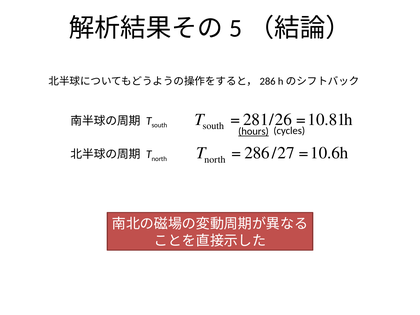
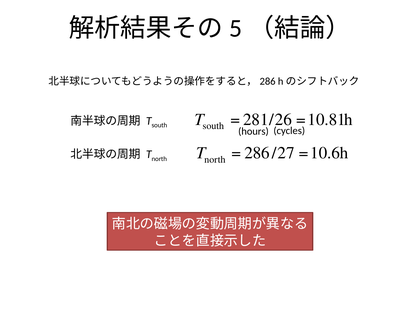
hours underline: present -> none (253, 131)
